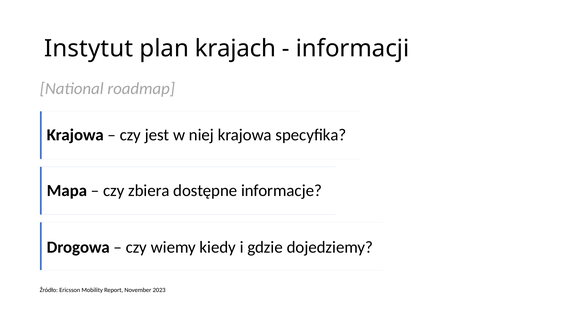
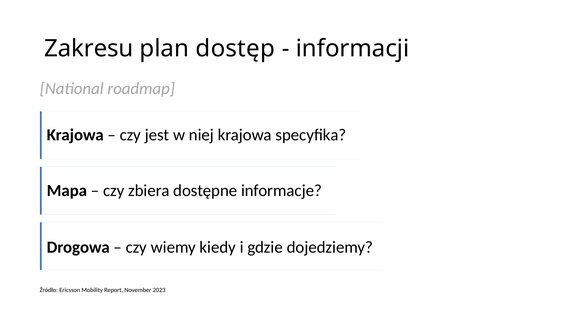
Instytut: Instytut -> Zakresu (89, 49)
krajach: krajach -> dostęp (235, 49)
